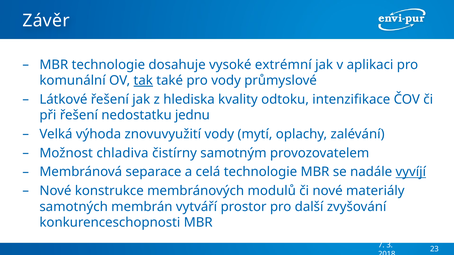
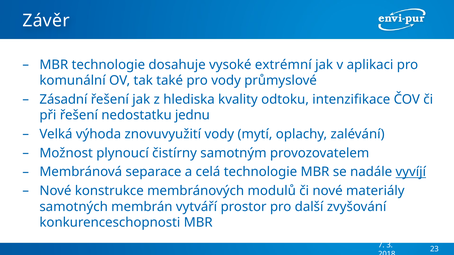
tak underline: present -> none (143, 81)
Látkové: Látkové -> Zásadní (63, 100)
chladiva: chladiva -> plynoucí (123, 153)
